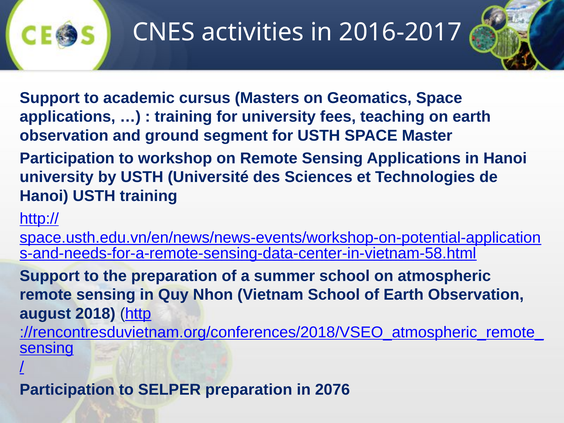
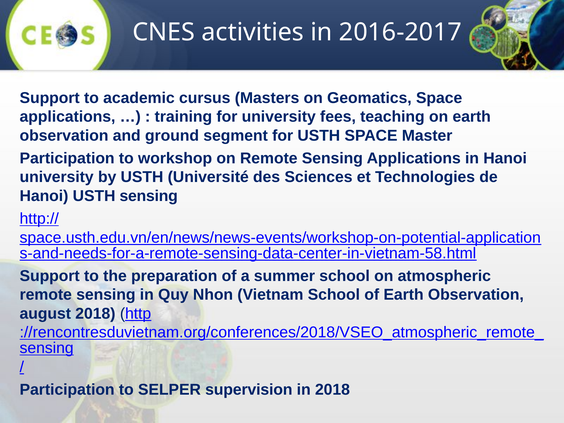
USTH training: training -> sensing (149, 196)
SELPER preparation: preparation -> supervision (249, 390)
in 2076: 2076 -> 2018 (332, 390)
